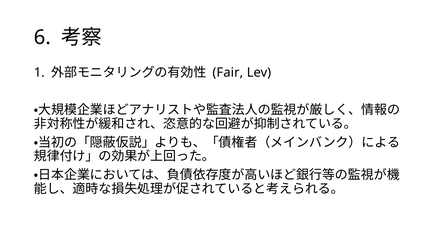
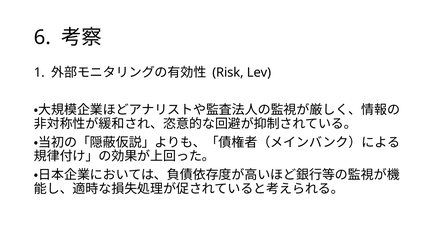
Fair: Fair -> Risk (228, 73)
